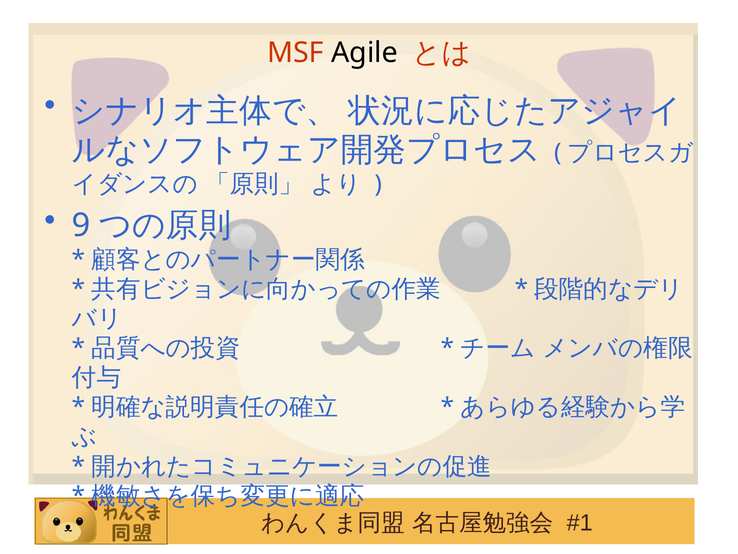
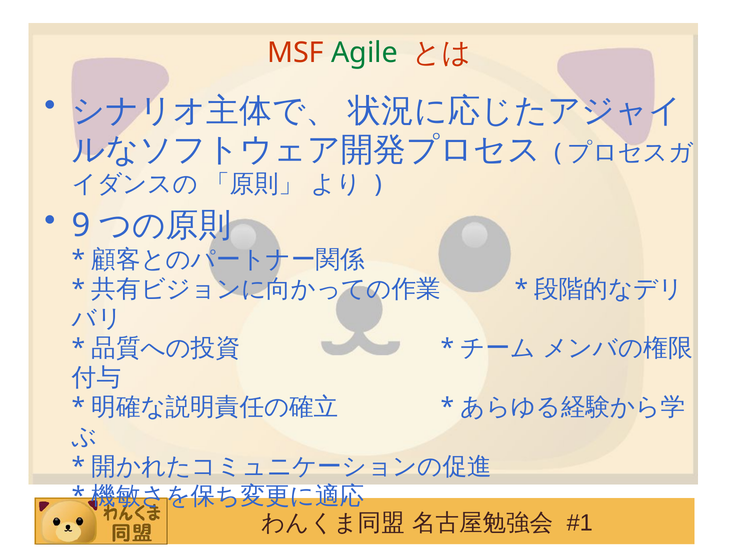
Agile colour: black -> green (365, 53)
